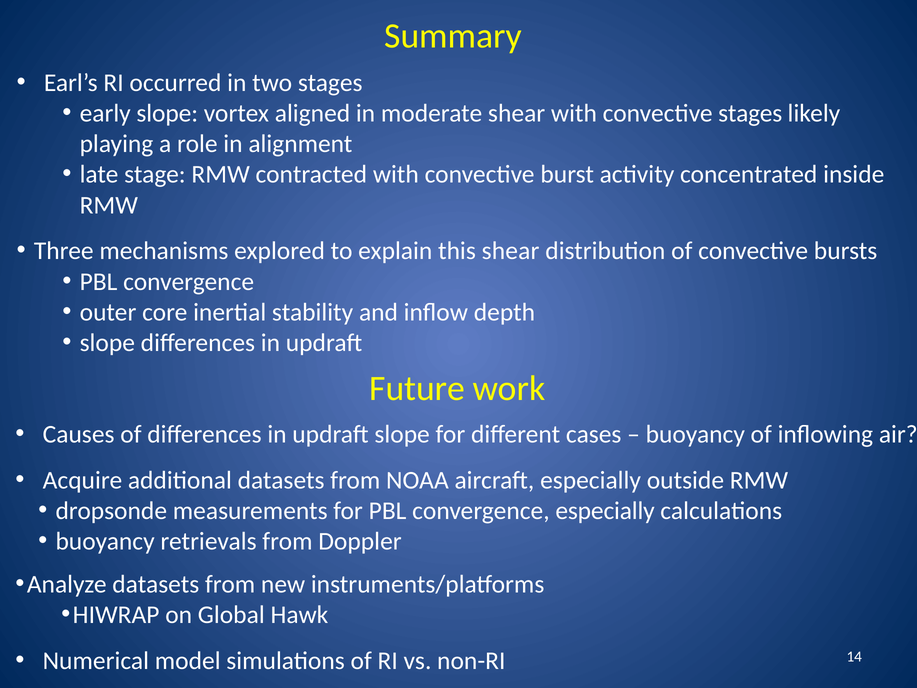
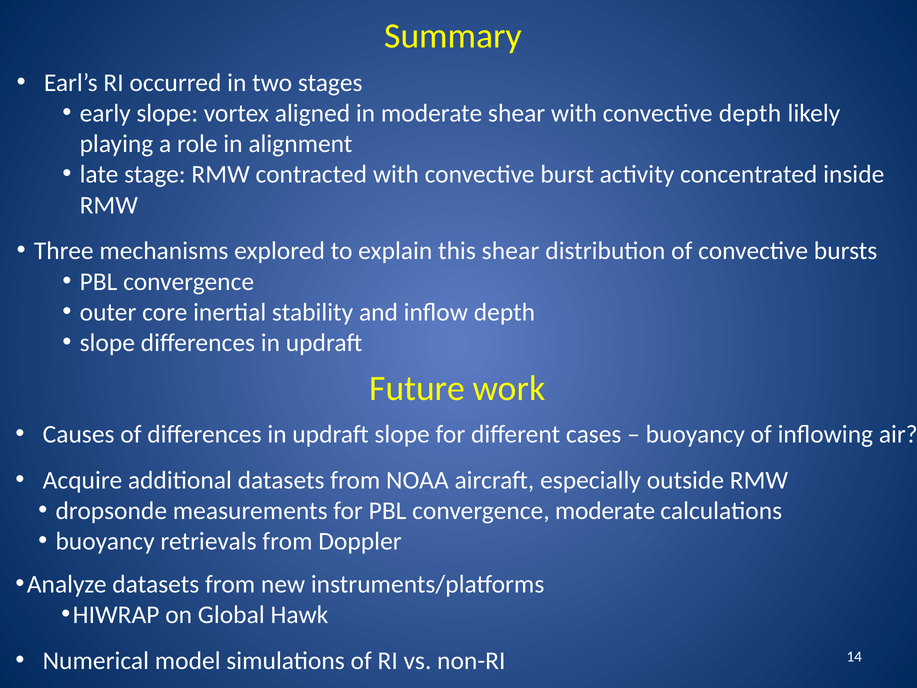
convective stages: stages -> depth (750, 113)
convergence especially: especially -> moderate (605, 511)
